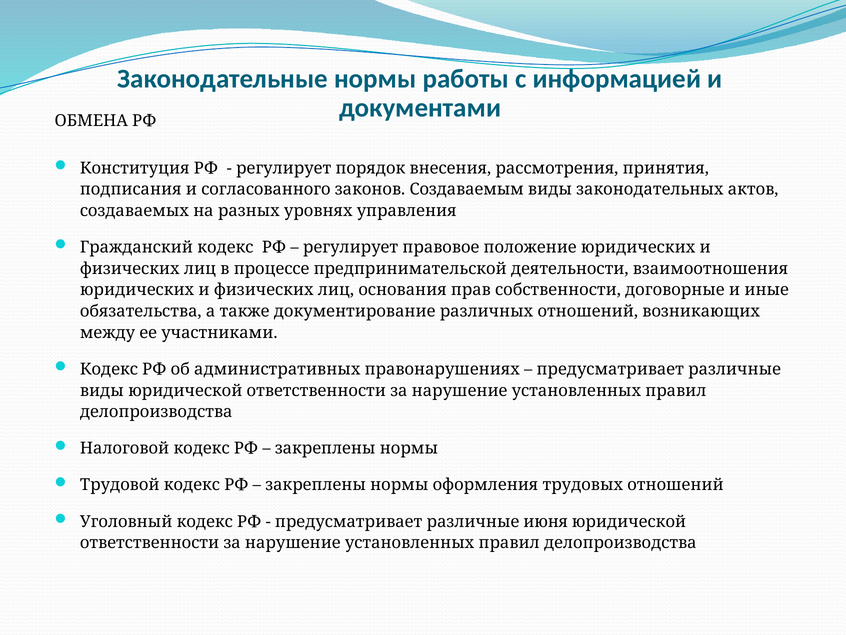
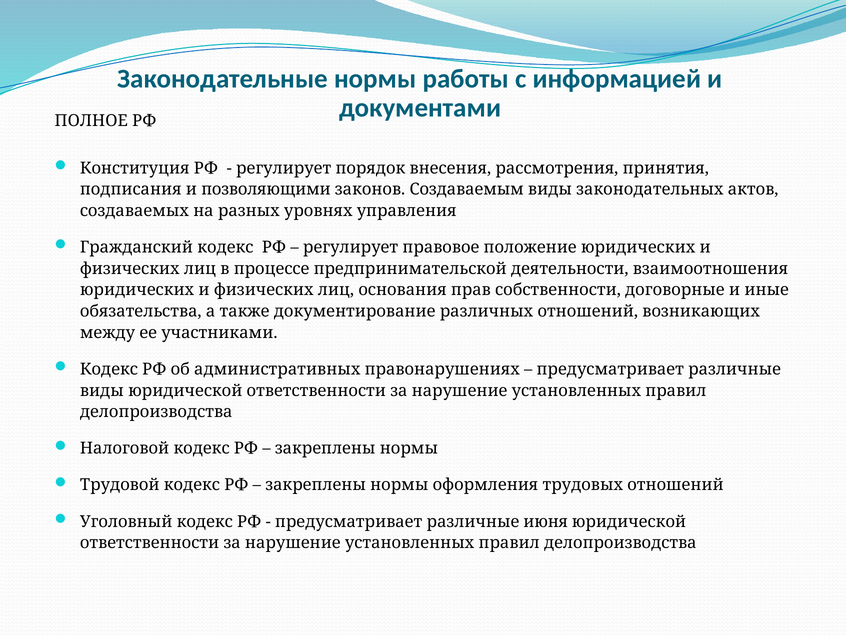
ОБМЕНА: ОБМЕНА -> ПОЛНОЕ (91, 121)
согласованного: согласованного -> позволяющими (266, 189)
